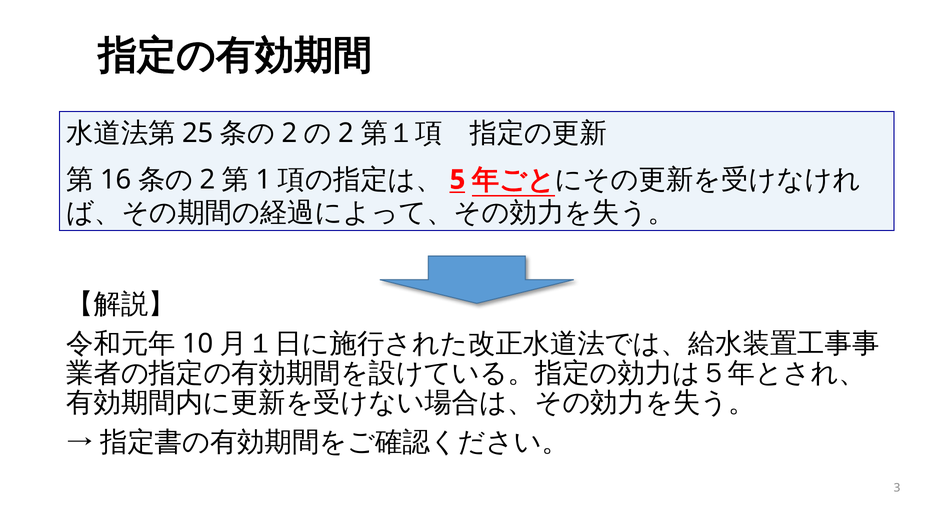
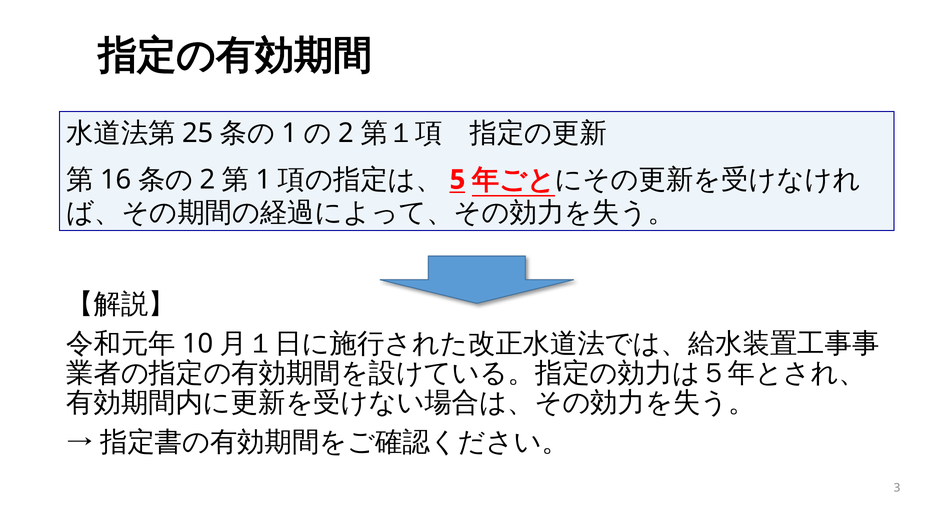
2: 2 -> 1 (290, 133)
